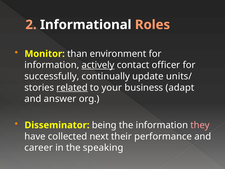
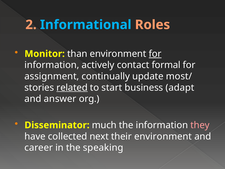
Informational colour: white -> light blue (86, 25)
for underline: none -> present (155, 54)
actively underline: present -> none (98, 65)
officer: officer -> formal (166, 65)
successfully: successfully -> assignment (52, 76)
units/: units/ -> most/ (179, 76)
your: your -> start (112, 87)
being: being -> much (104, 125)
their performance: performance -> environment (163, 136)
